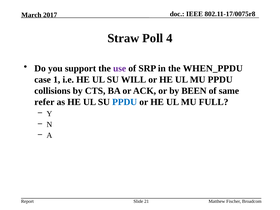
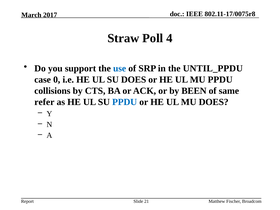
use colour: purple -> blue (120, 68)
WHEN_PPDU: WHEN_PPDU -> UNTIL_PPDU (213, 68)
1: 1 -> 0 (57, 80)
SU WILL: WILL -> DOES (134, 80)
MU FULL: FULL -> DOES (214, 102)
